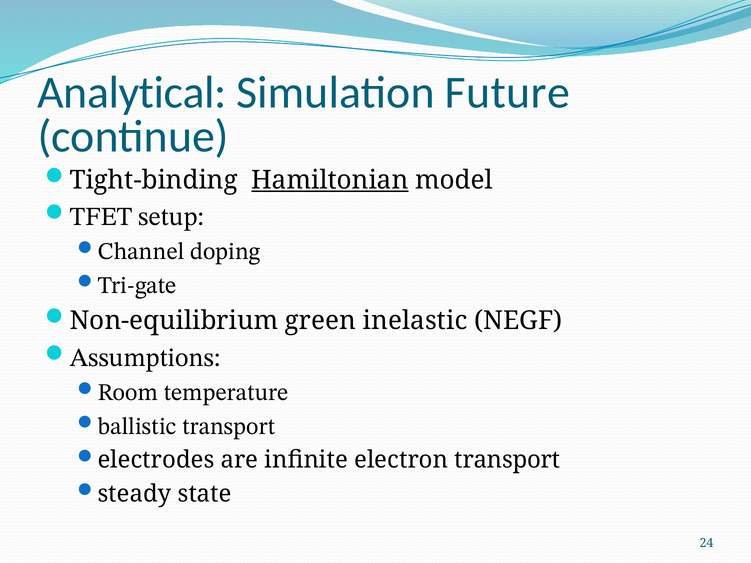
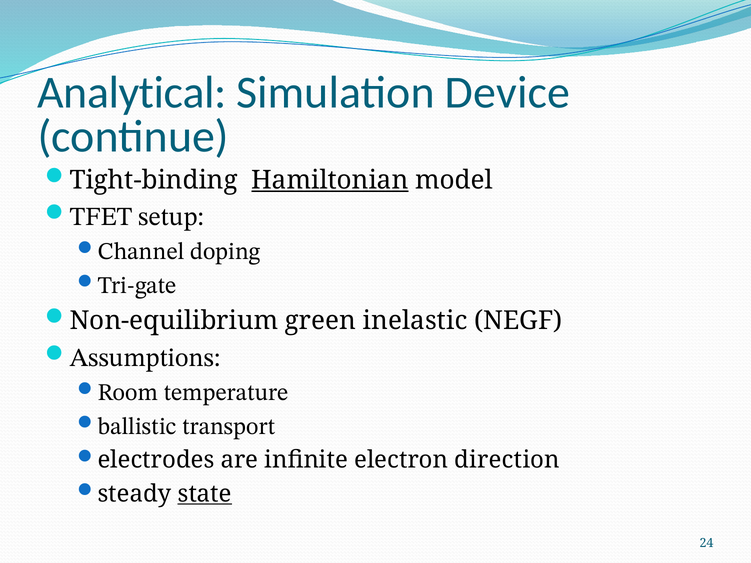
Future: Future -> Device (507, 92)
electron transport: transport -> direction (507, 460)
state underline: none -> present (205, 494)
